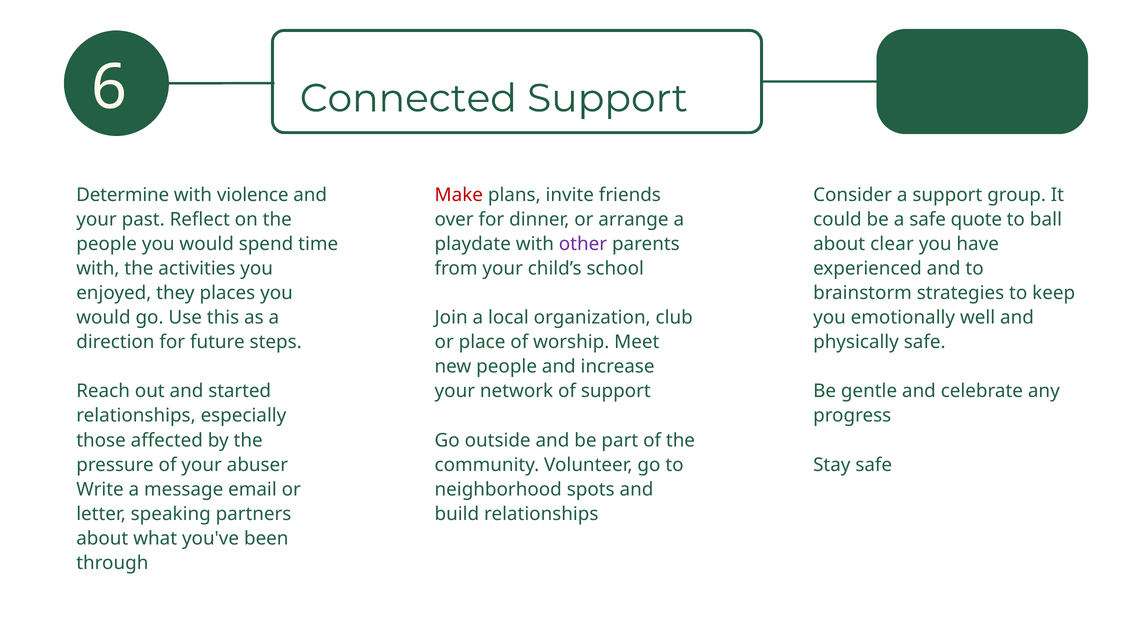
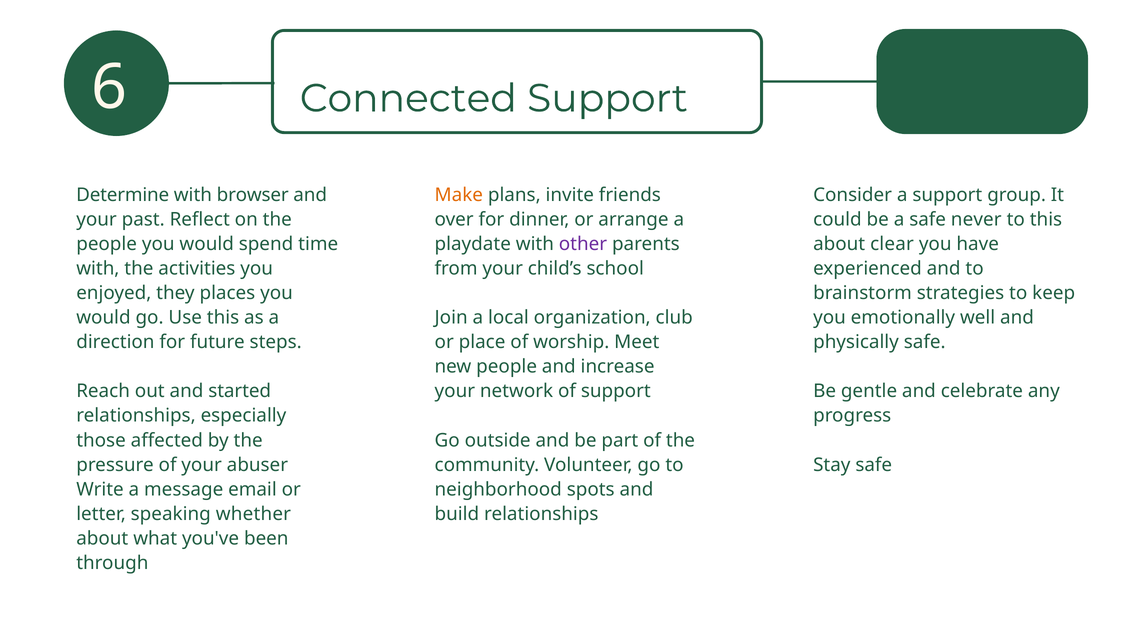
violence: violence -> browser (253, 195)
Make colour: red -> orange (459, 195)
quote: quote -> never (976, 219)
to ball: ball -> this (1046, 219)
partners: partners -> whether (253, 514)
